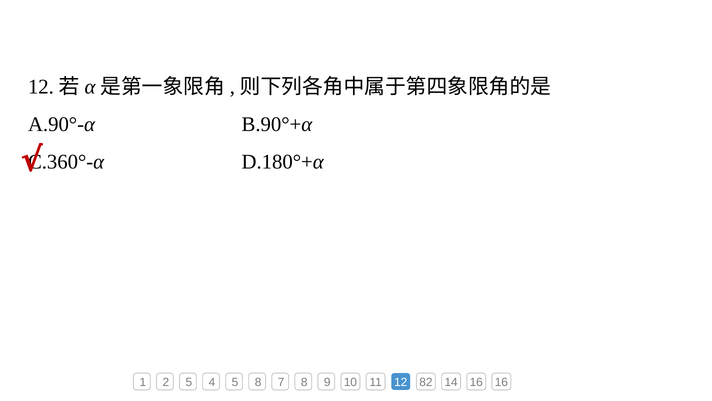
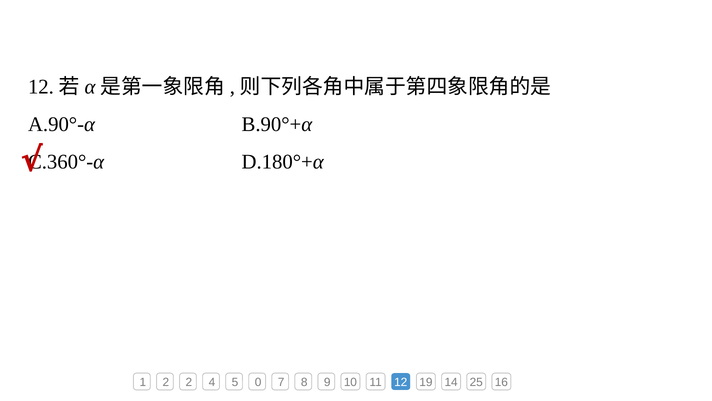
2 5: 5 -> 2 (189, 382)
5 8: 8 -> 0 (258, 382)
82: 82 -> 19 (426, 382)
14 16: 16 -> 25 (476, 382)
